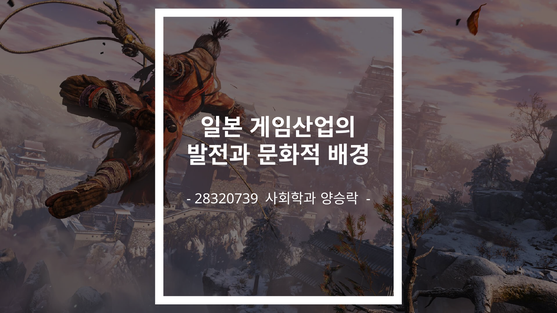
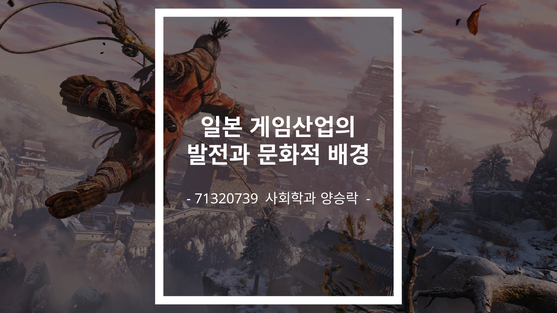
28320739: 28320739 -> 71320739 (226, 199)
